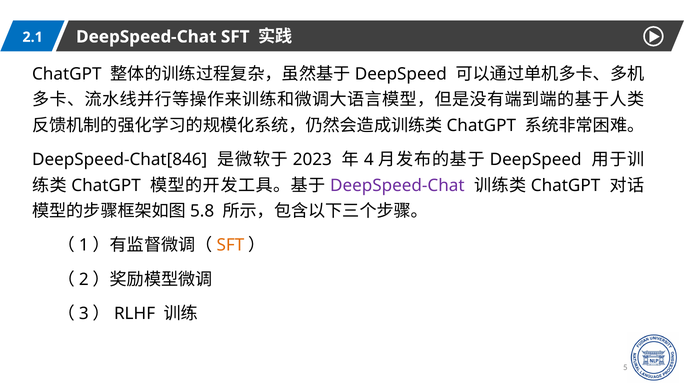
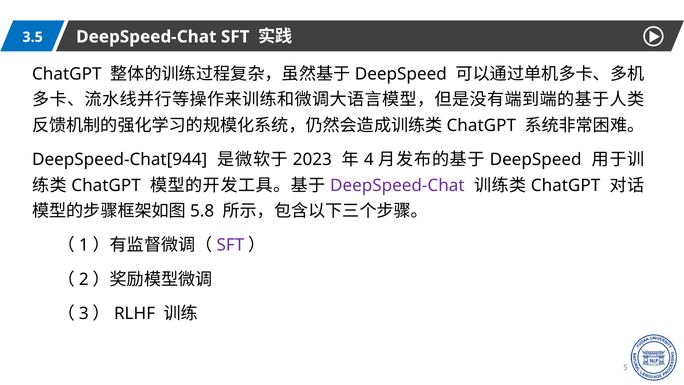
2.1: 2.1 -> 3.5 (33, 37)
DeepSpeed-Chat[846: DeepSpeed-Chat[846 -> DeepSpeed-Chat[944 (120, 160)
SFT colour: orange -> purple (230, 245)
